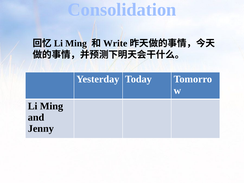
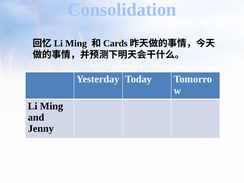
Write: Write -> Cards (115, 43)
